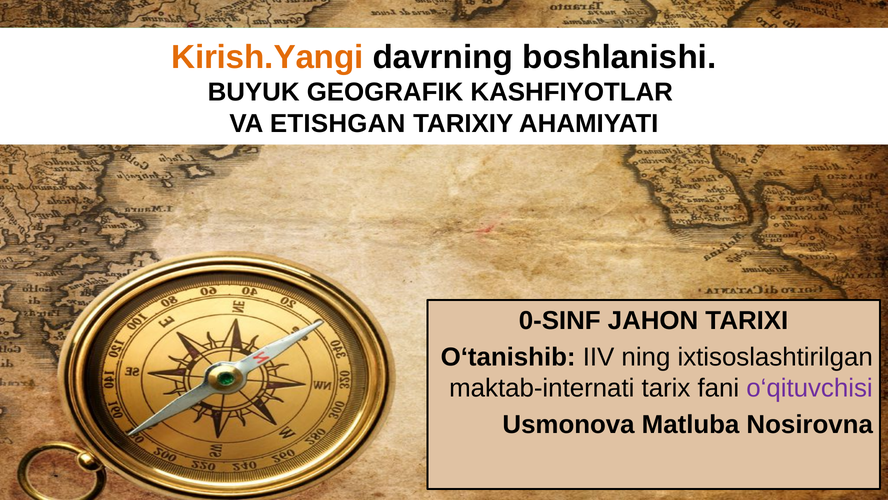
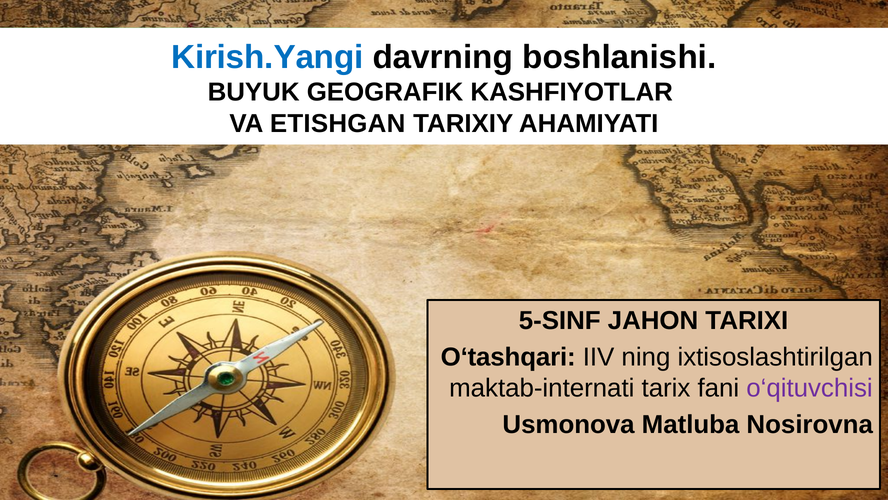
Kirish.Yangi colour: orange -> blue (267, 57)
0-SINF: 0-SINF -> 5-SINF (560, 320)
O‘tanishib: O‘tanishib -> O‘tashqari (508, 357)
